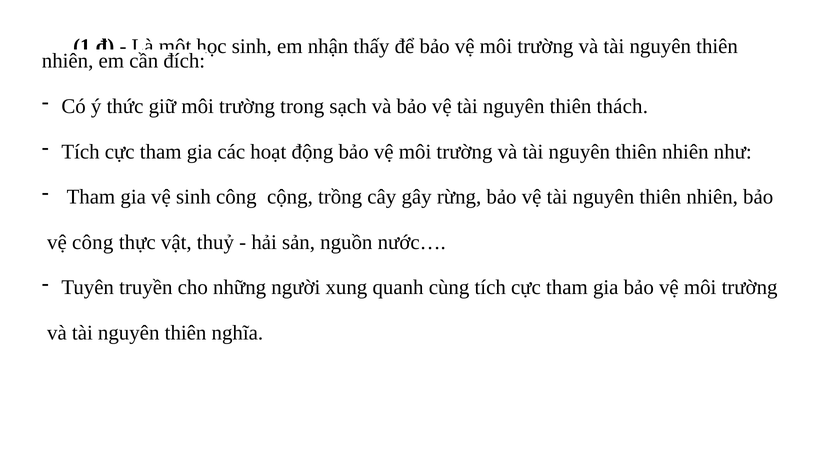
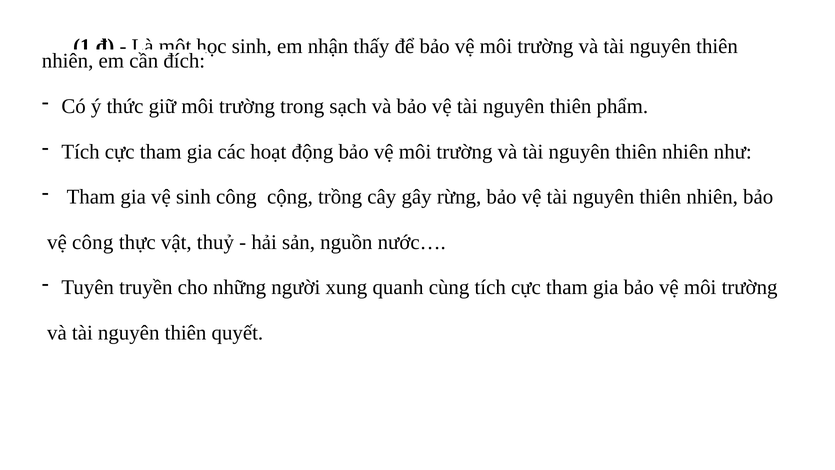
thách: thách -> phẩm (622, 106)
nghĩa: nghĩa -> quyết (237, 333)
